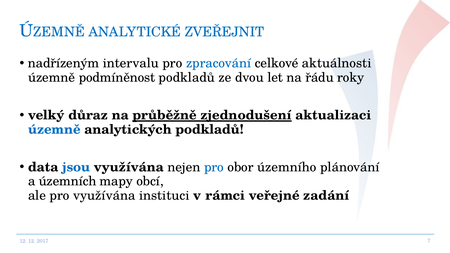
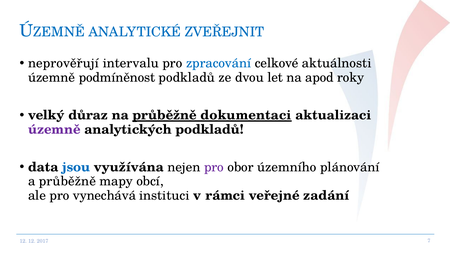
nadřízeným: nadřízeným -> neprověřují (63, 63)
řádu: řádu -> apod (320, 78)
zjednodušení: zjednodušení -> dokumentaci (246, 115)
územně colour: blue -> purple (54, 129)
pro colour: blue -> purple (214, 167)
a územních: územních -> průběžně (67, 181)
pro využívána: využívána -> vynechává (104, 196)
